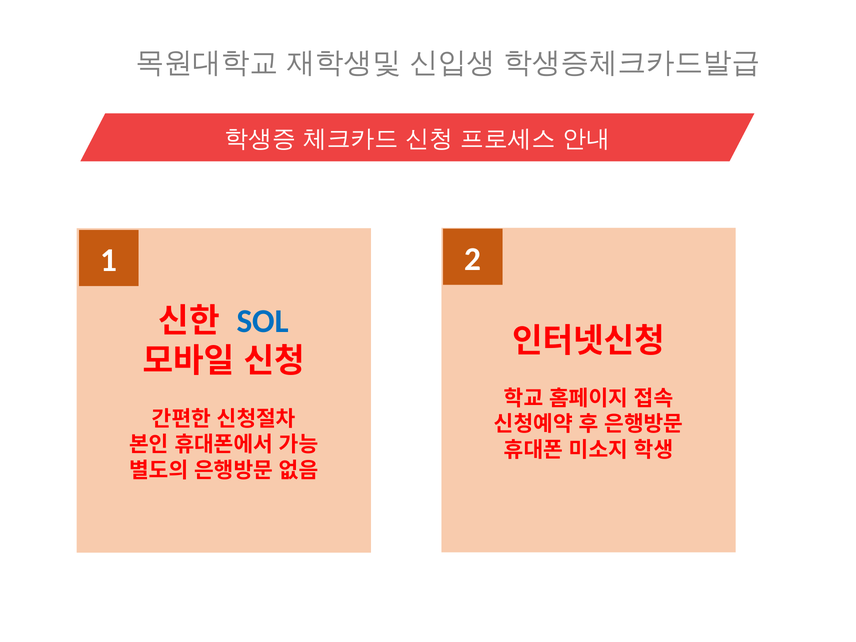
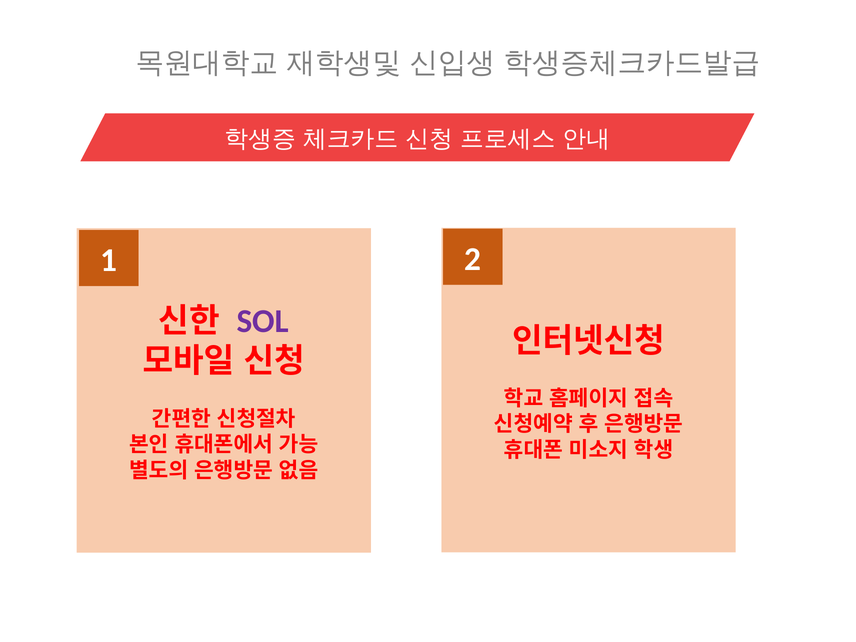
SOL colour: blue -> purple (263, 321)
